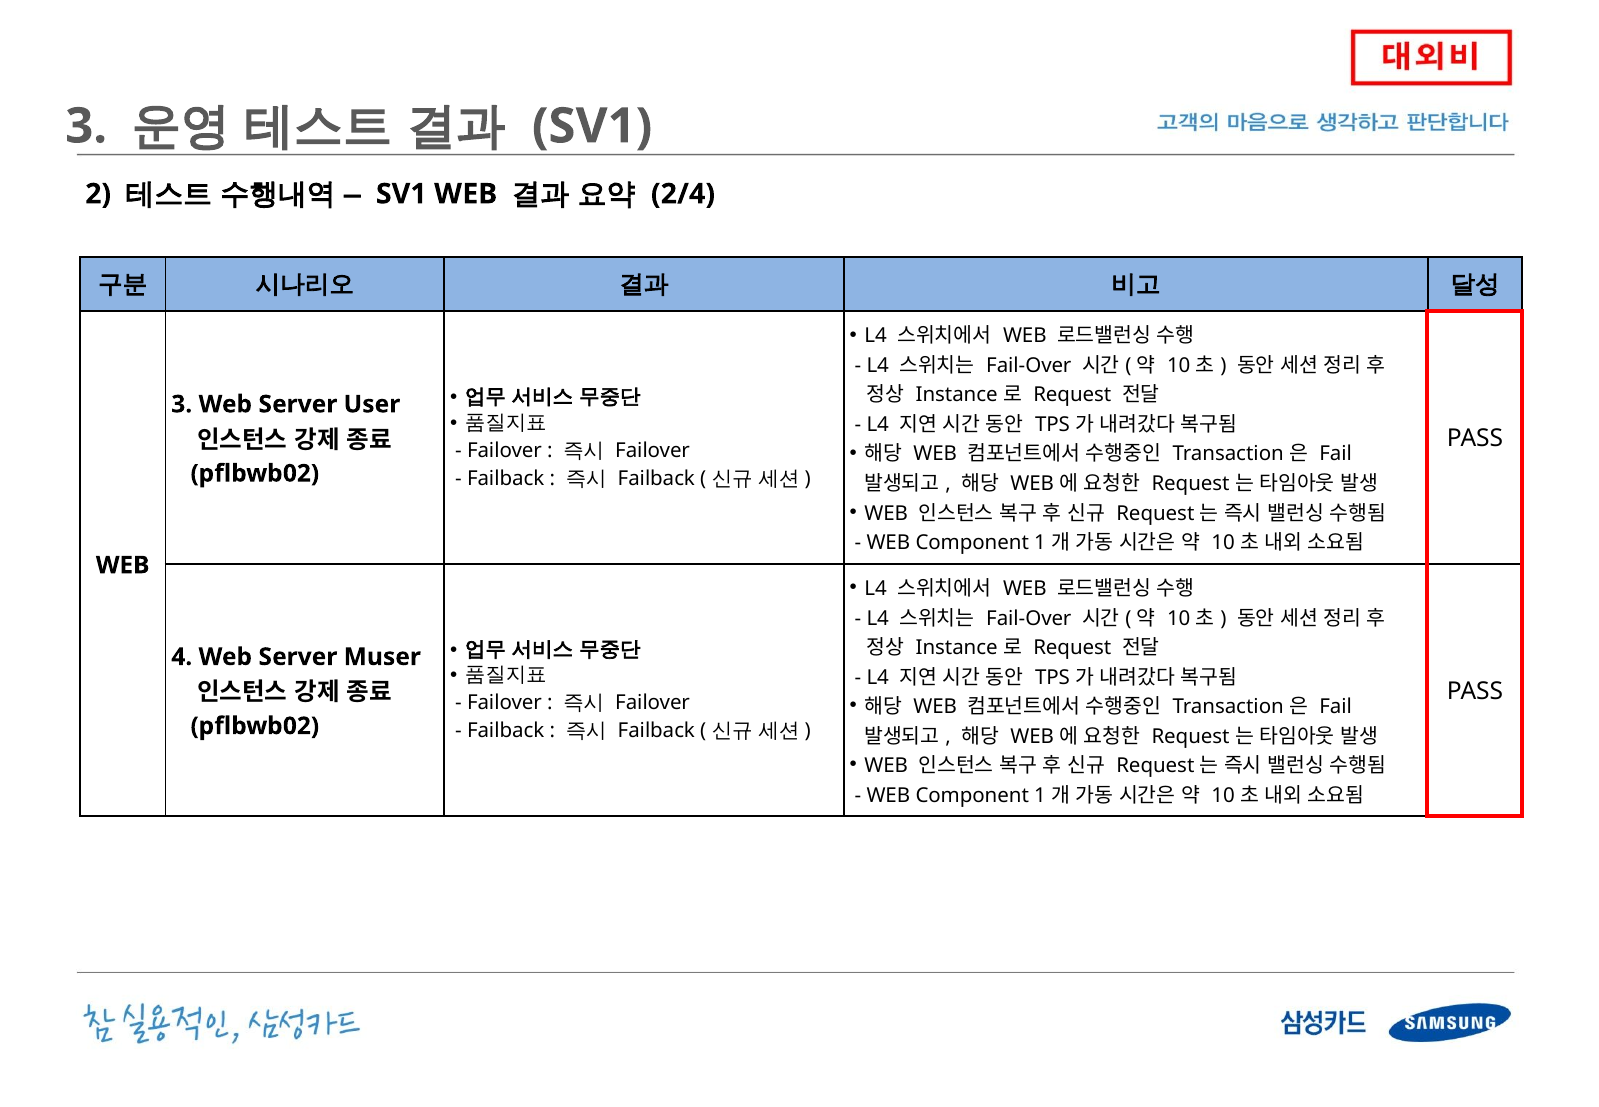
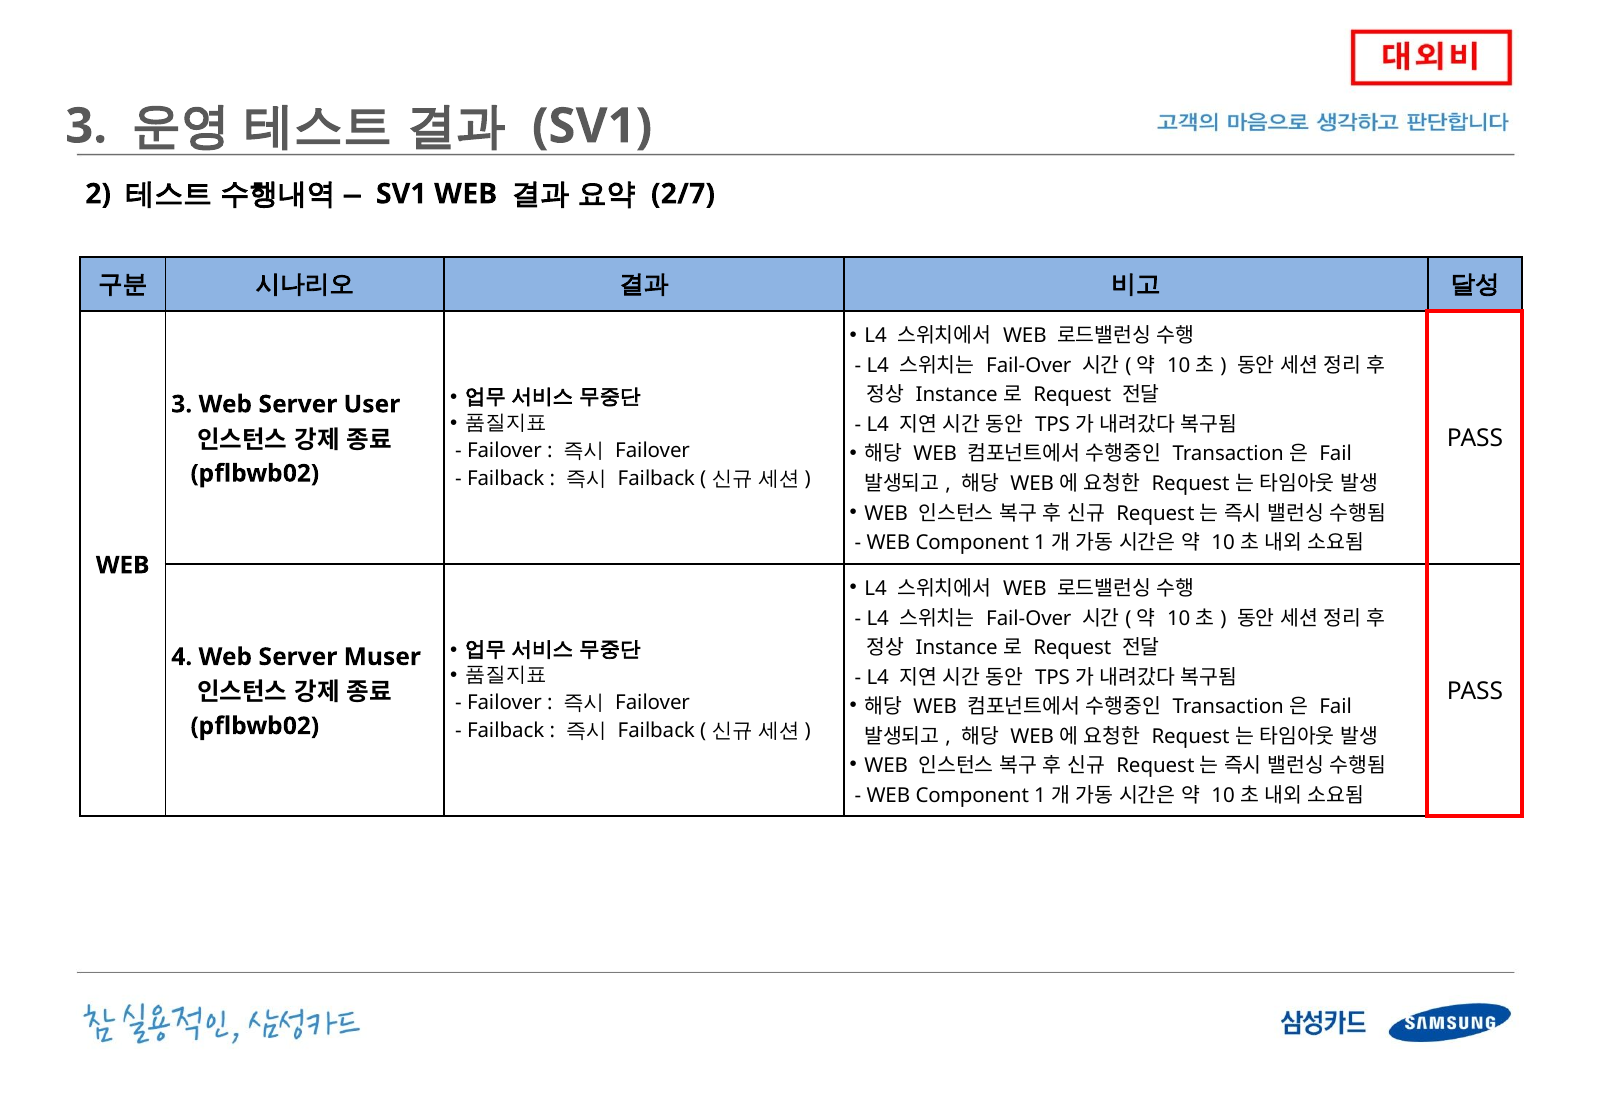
2/4: 2/4 -> 2/7 (683, 194)
